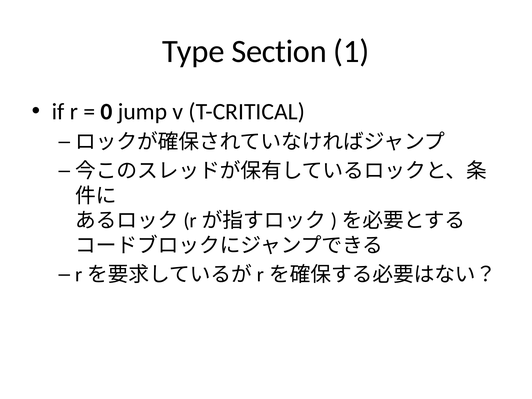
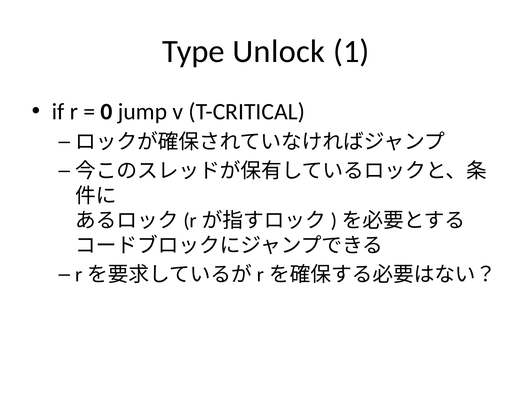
Section: Section -> Unlock (279, 51)
